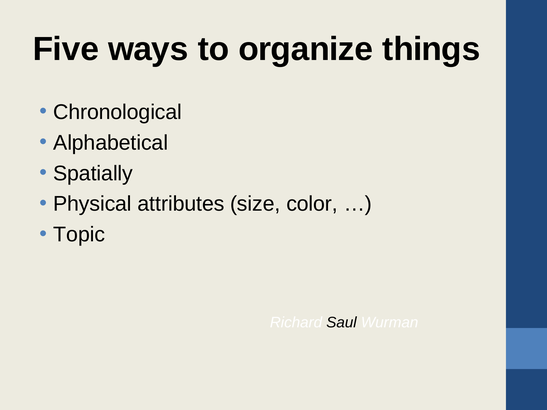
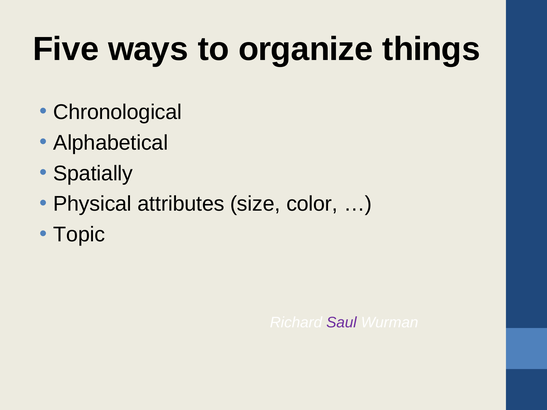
Saul colour: black -> purple (341, 323)
